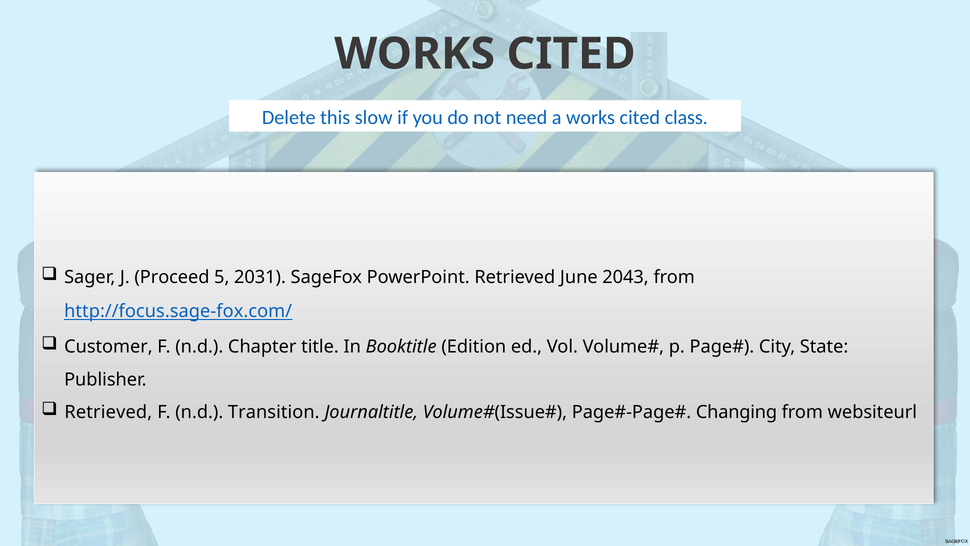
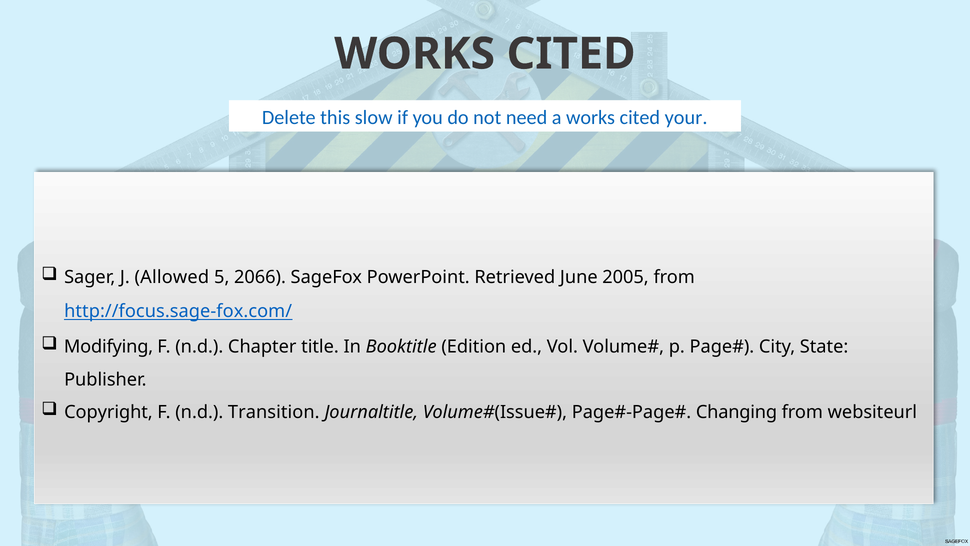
class: class -> your (686, 117)
Proceed: Proceed -> Allowed (172, 277)
2031: 2031 -> 2066 (260, 277)
2043: 2043 -> 2005 (626, 277)
Customer: Customer -> Modifying (109, 347)
Retrieved: Retrieved -> Copyright (108, 412)
